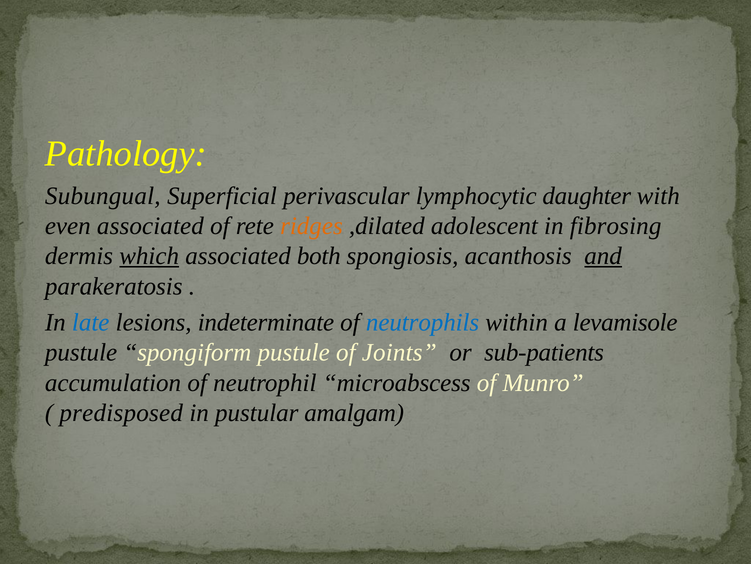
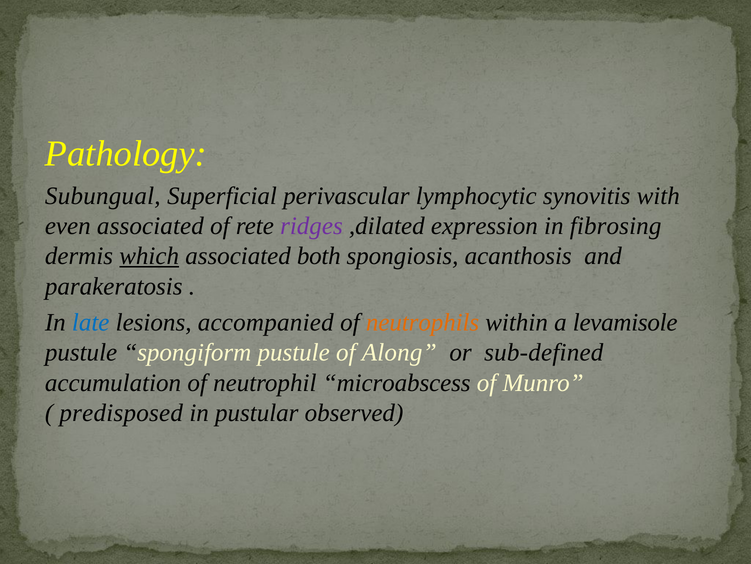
daughter: daughter -> synovitis (587, 196)
ridges colour: orange -> purple (311, 226)
adolescent: adolescent -> expression (484, 226)
and underline: present -> none (603, 256)
indeterminate: indeterminate -> accompanied (266, 322)
neutrophils colour: blue -> orange (423, 322)
Joints: Joints -> Along (399, 352)
sub-patients: sub-patients -> sub-defined (544, 352)
amalgam: amalgam -> observed (354, 412)
